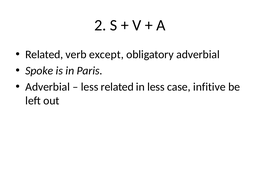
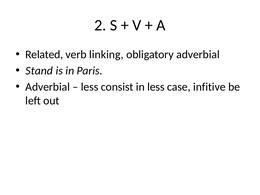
except: except -> linking (106, 55)
Spoke: Spoke -> Stand (39, 71)
less related: related -> consist (117, 87)
